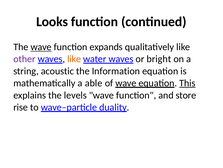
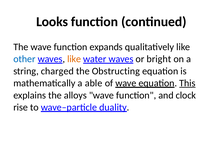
wave underline: present -> none (41, 47)
other colour: purple -> blue (24, 59)
acoustic: acoustic -> charged (57, 71)
Information: Information -> Obstructing (116, 71)
levels: levels -> alloys (75, 95)
store: store -> clock (186, 95)
